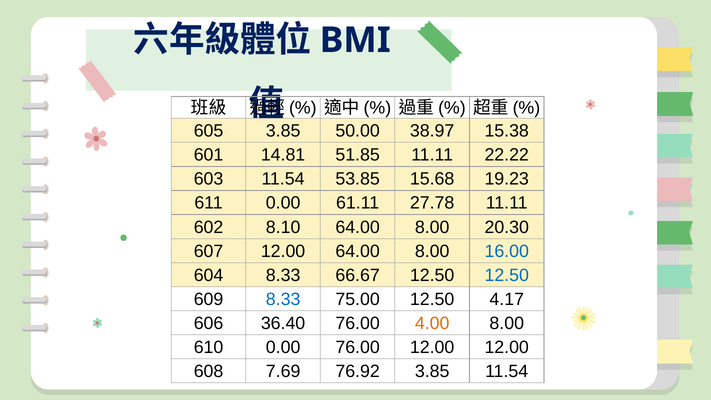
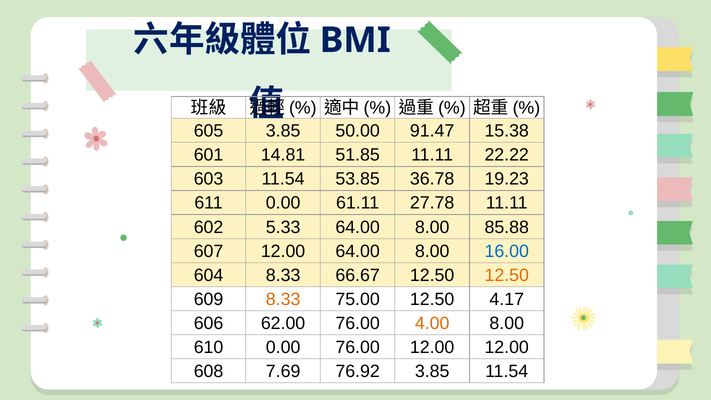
38.97: 38.97 -> 91.47 (432, 131)
15.68: 15.68 -> 36.78 (432, 179)
8.10: 8.10 -> 5.33 (283, 227)
20.30: 20.30 -> 85.88 (507, 227)
12.50 colour: blue -> orange (507, 275)
8.33 colour: blue -> orange (283, 299)
36.40: 36.40 -> 62.00 (283, 323)
